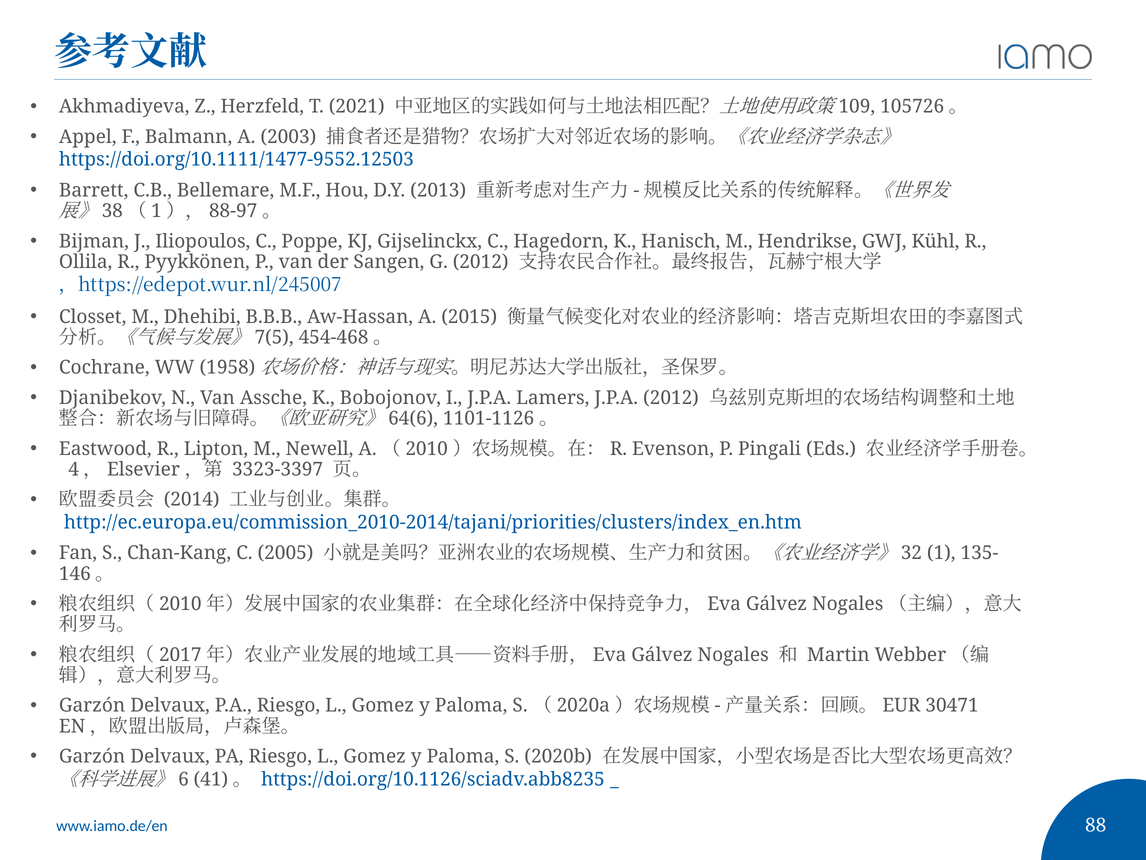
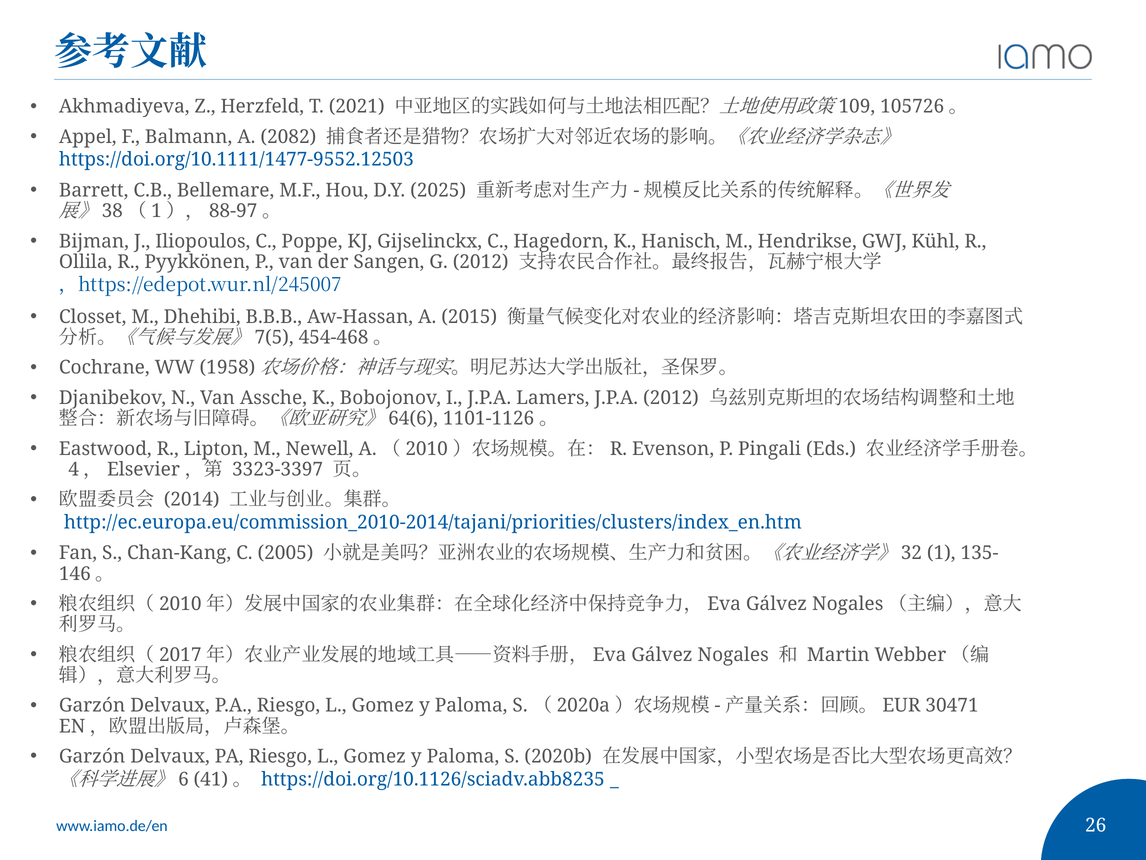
2003: 2003 -> 2082 (288, 137)
2013: 2013 -> 2025 (438, 190)
88: 88 -> 26 (1096, 825)
